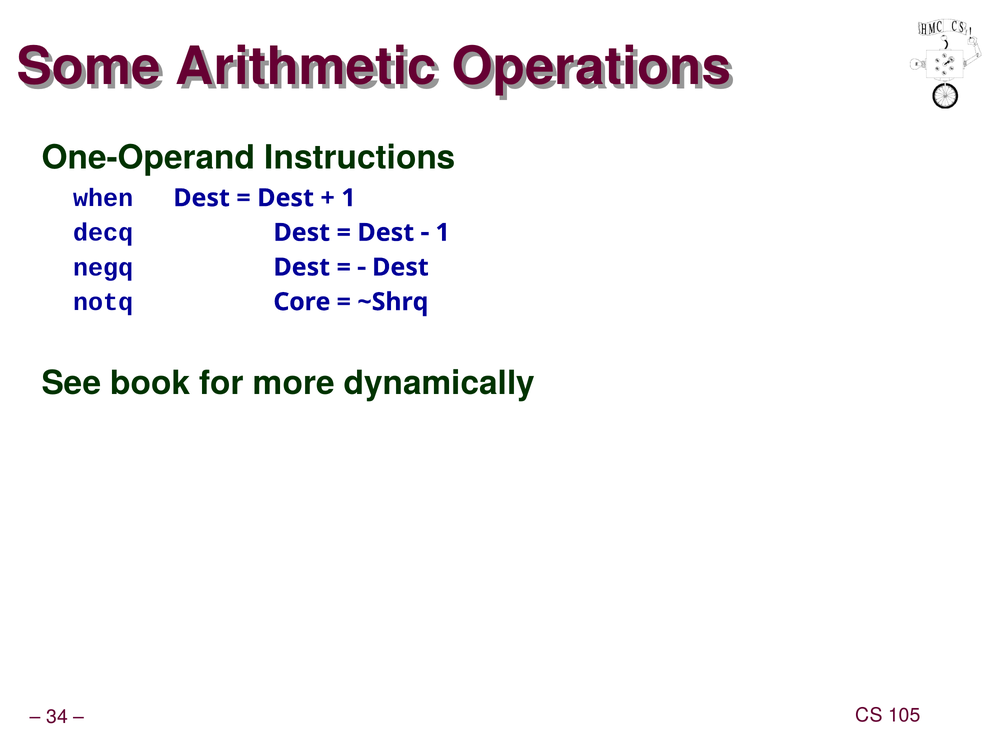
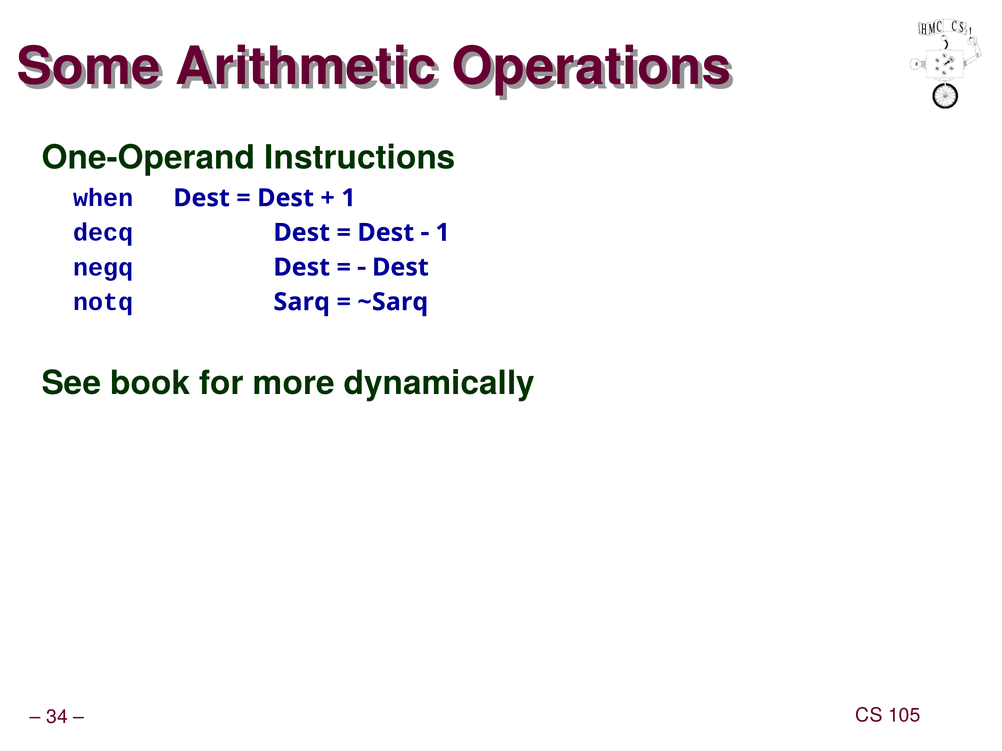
Core: Core -> Sarq (302, 302)
~Shrq: ~Shrq -> ~Sarq (393, 302)
